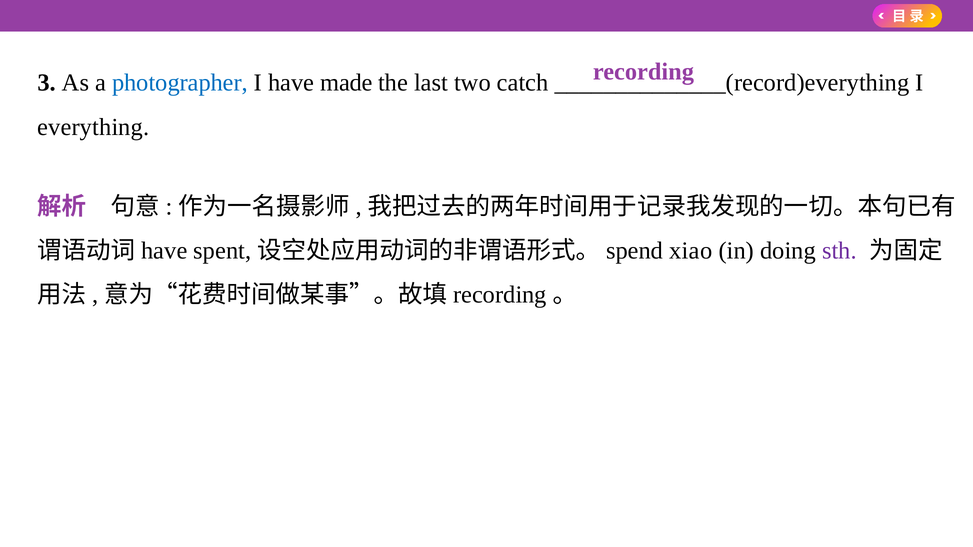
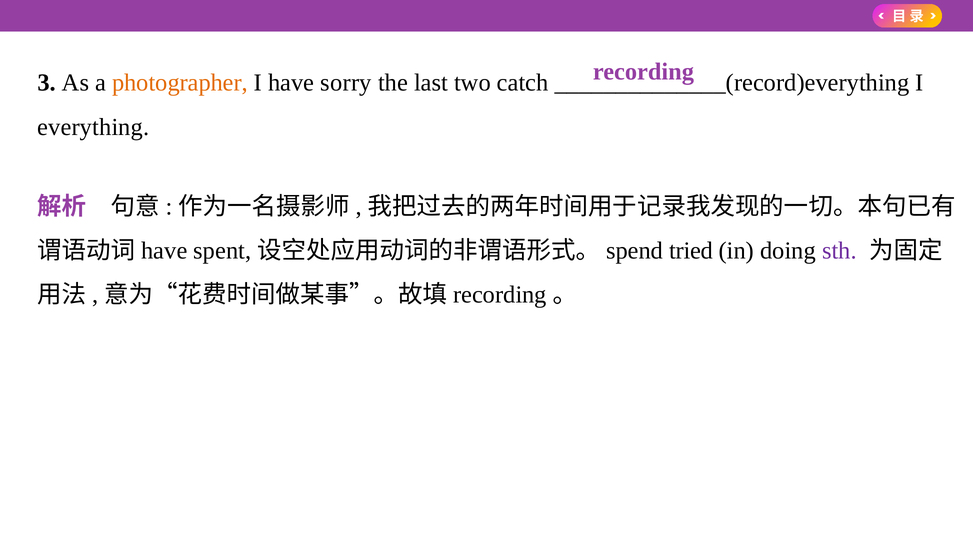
photographer colour: blue -> orange (180, 83)
made: made -> sorry (346, 83)
xiao: xiao -> tried (691, 251)
